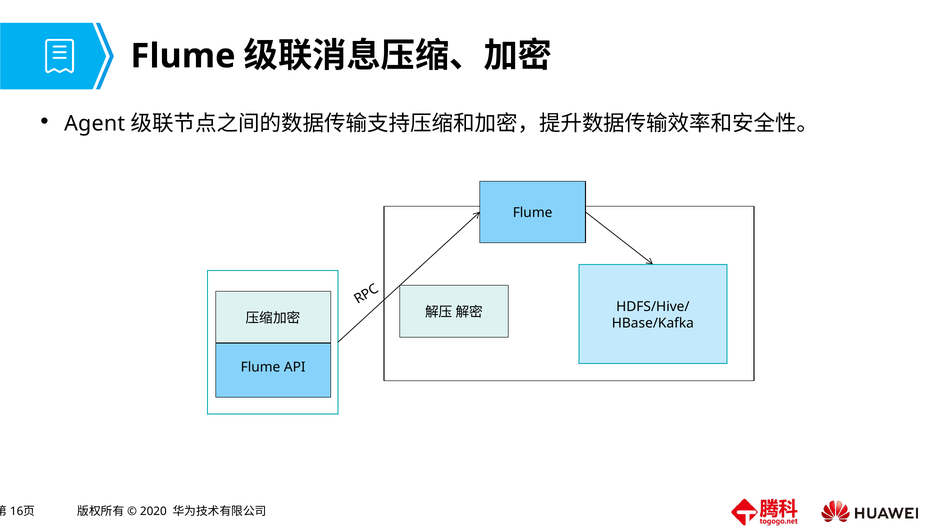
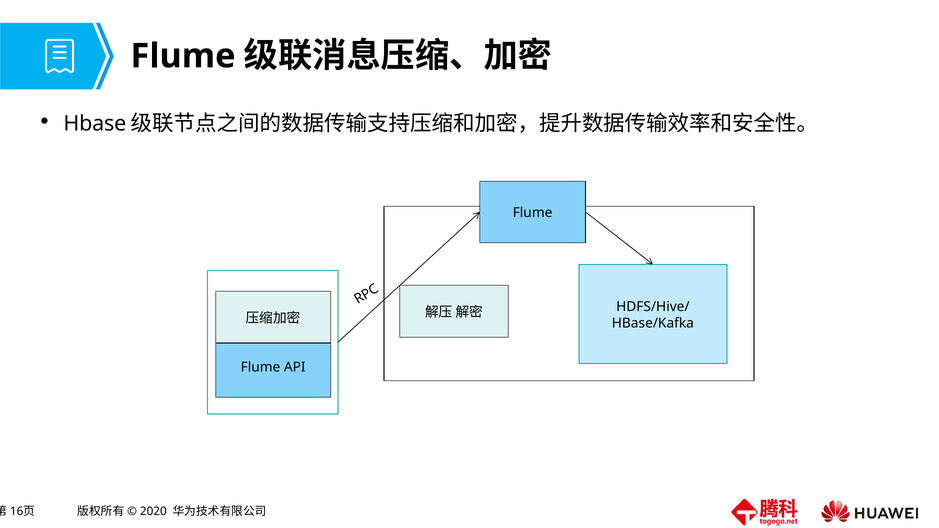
Agent: Agent -> Hbase (95, 124)
